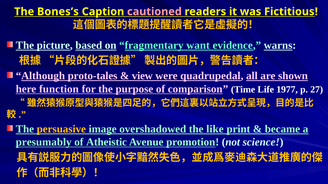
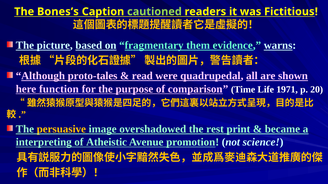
cautioned colour: pink -> light green (154, 12)
want: want -> them (198, 45)
view: view -> read (142, 76)
1977: 1977 -> 1971 (287, 90)
27: 27 -> 20 (317, 90)
like: like -> rest (215, 129)
presumably: presumably -> interpreting (44, 143)
